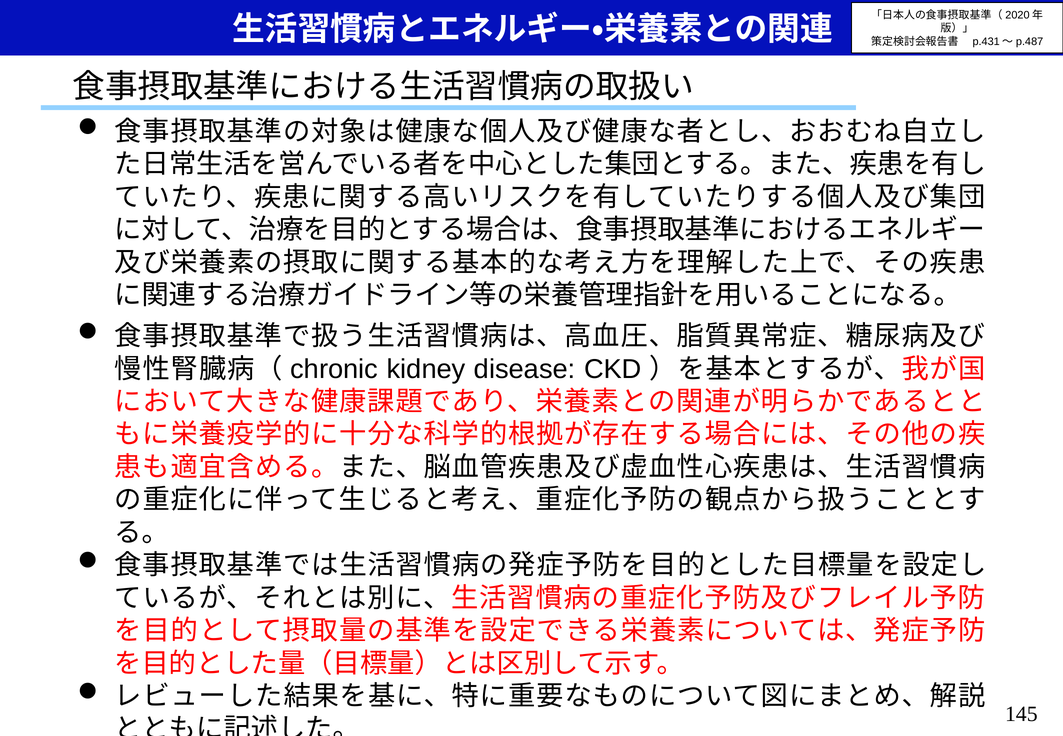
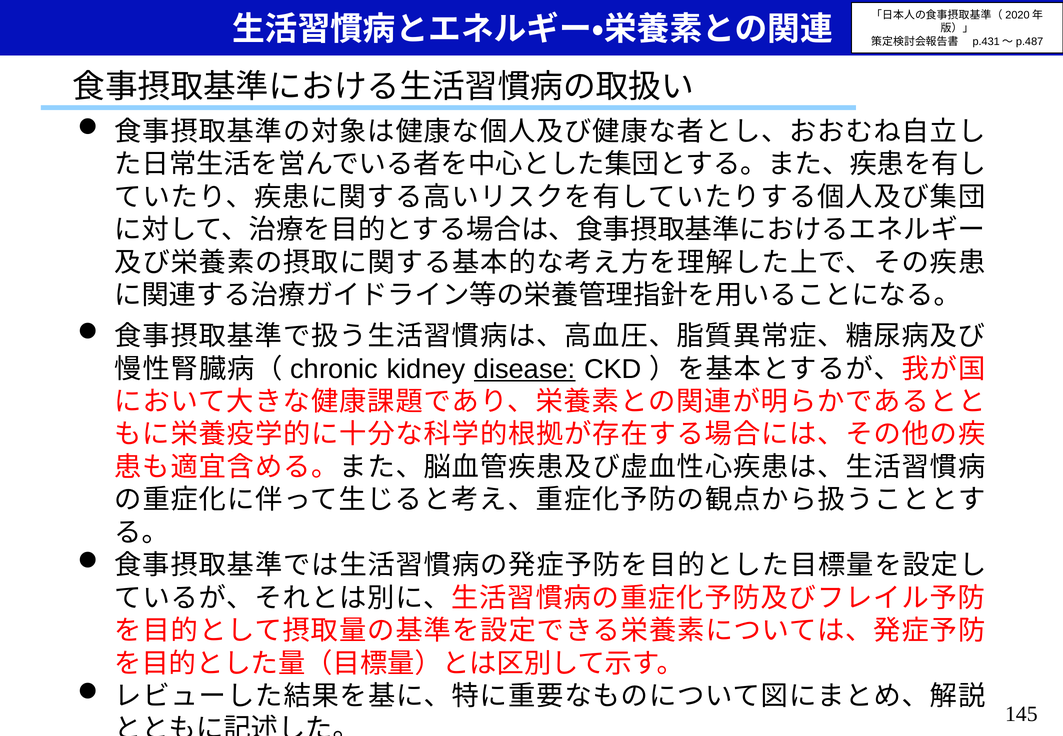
disease underline: none -> present (525, 369)
